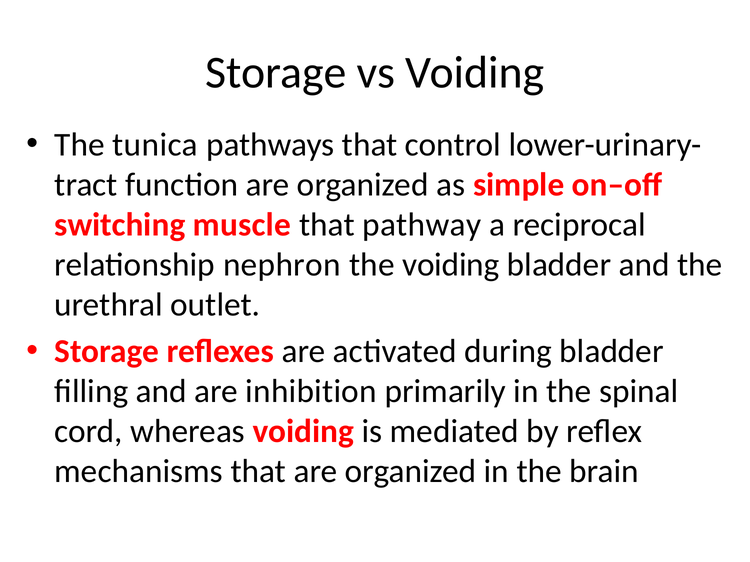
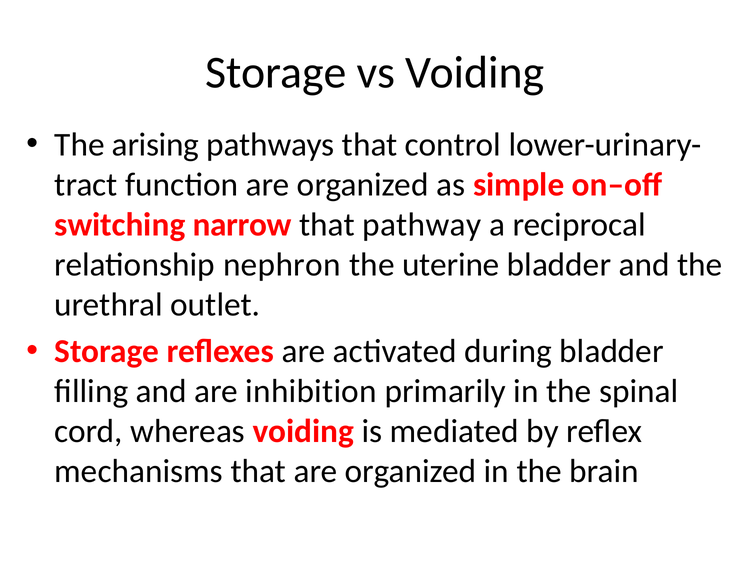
tunica: tunica -> arising (155, 145)
muscle: muscle -> narrow (242, 225)
the voiding: voiding -> uterine (451, 265)
